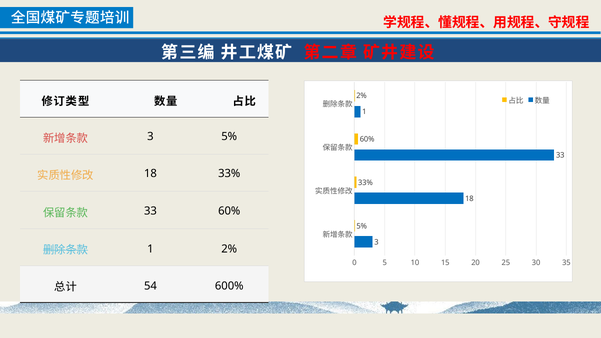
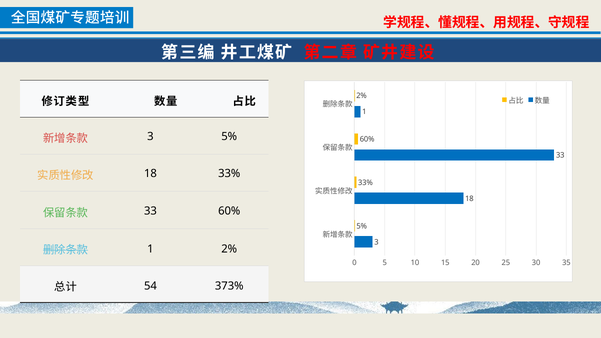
600%: 600% -> 373% (229, 286)
